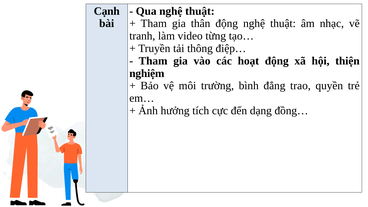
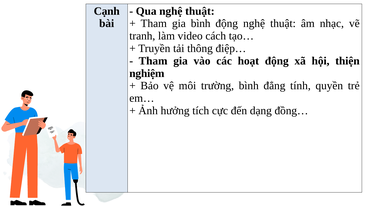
gia thân: thân -> bình (201, 24)
từng: từng -> cách (216, 36)
trao: trao -> tính (300, 86)
